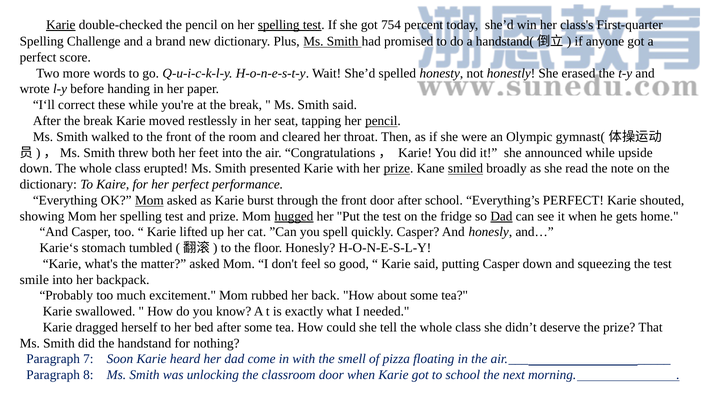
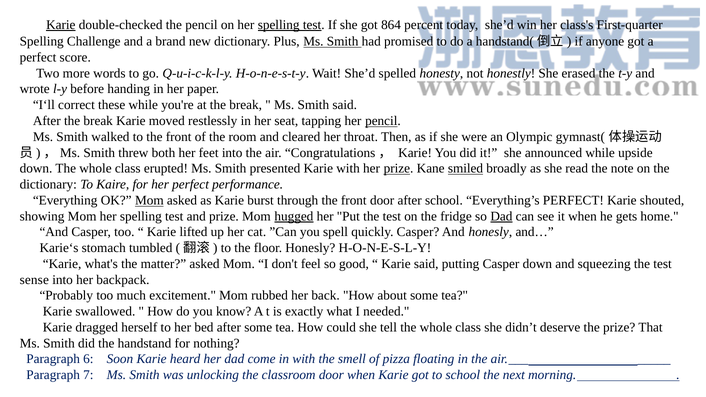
754: 754 -> 864 (391, 25)
smile: smile -> sense (34, 280)
7: 7 -> 6 (88, 359)
8: 8 -> 7 (88, 375)
